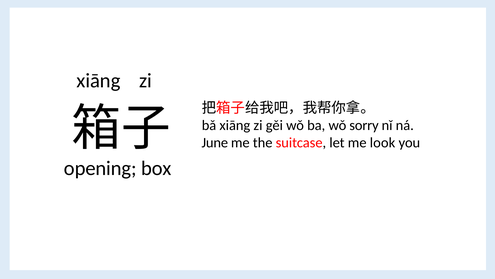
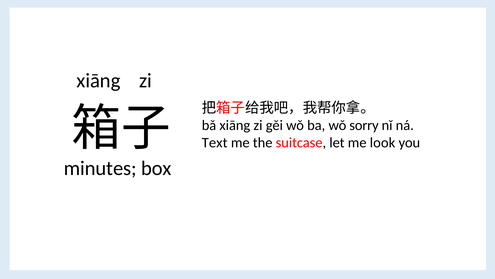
June: June -> Text (215, 142)
opening: opening -> minutes (100, 168)
